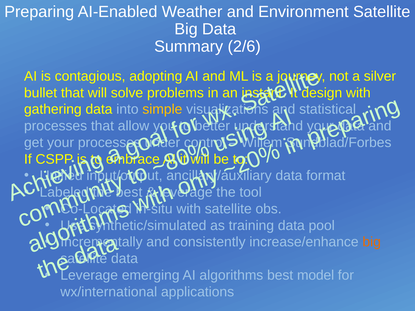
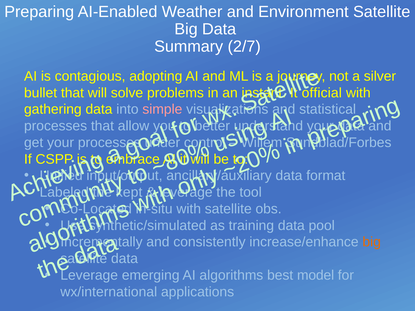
2/6: 2/6 -> 2/7 (244, 47)
design: design -> official (322, 93)
simple colour: yellow -> pink (162, 109)
best: best -> kept (129, 192)
